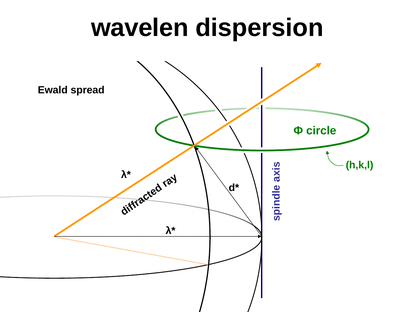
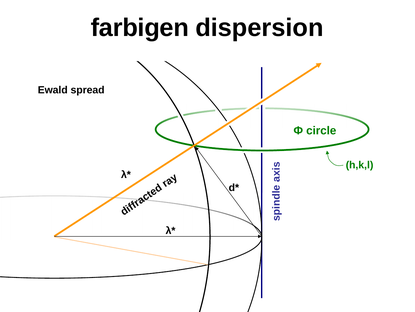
wavelen: wavelen -> farbigen (140, 28)
